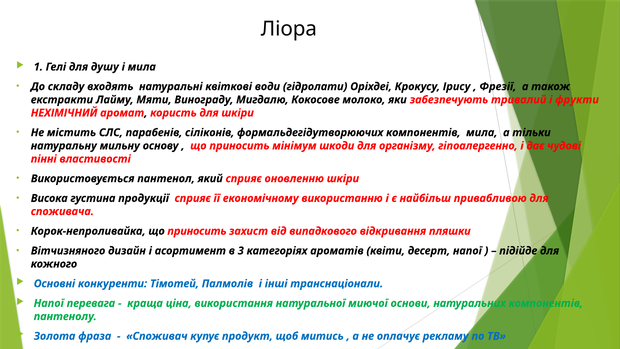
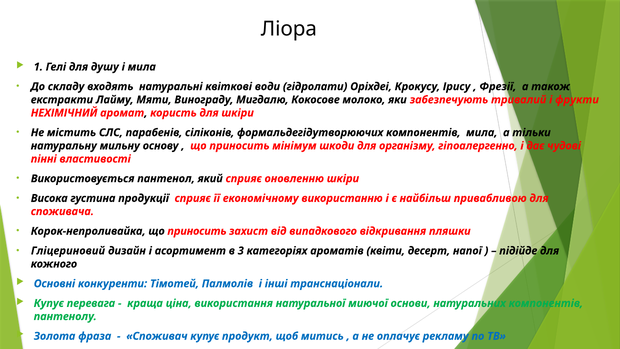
Вітчизняного: Вітчизняного -> Гліцериновий (68, 251)
Напої: Напої -> Купує (49, 303)
